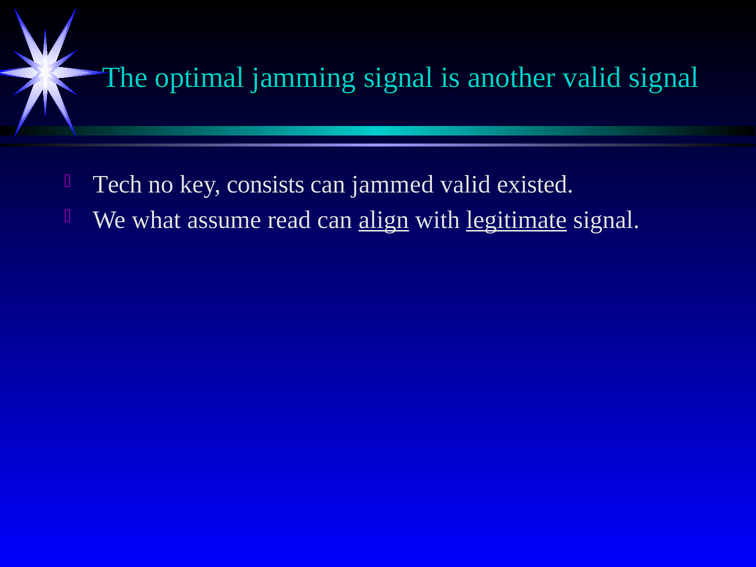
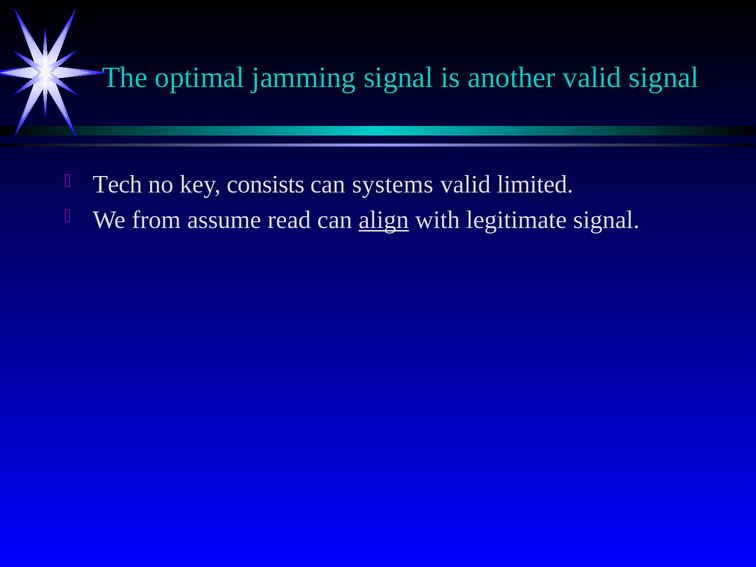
jammed: jammed -> systems (393, 184)
existed: existed -> limited (535, 184)
what: what -> from (156, 220)
legitimate underline: present -> none (517, 220)
